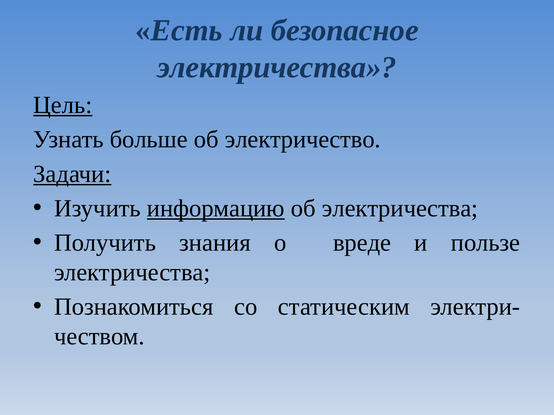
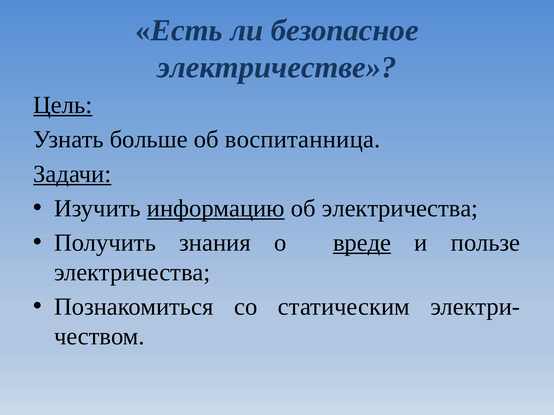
электричества: электричества -> электричестве (277, 67)
электричество: электричество -> воспитанница (303, 140)
вреде underline: none -> present (362, 243)
